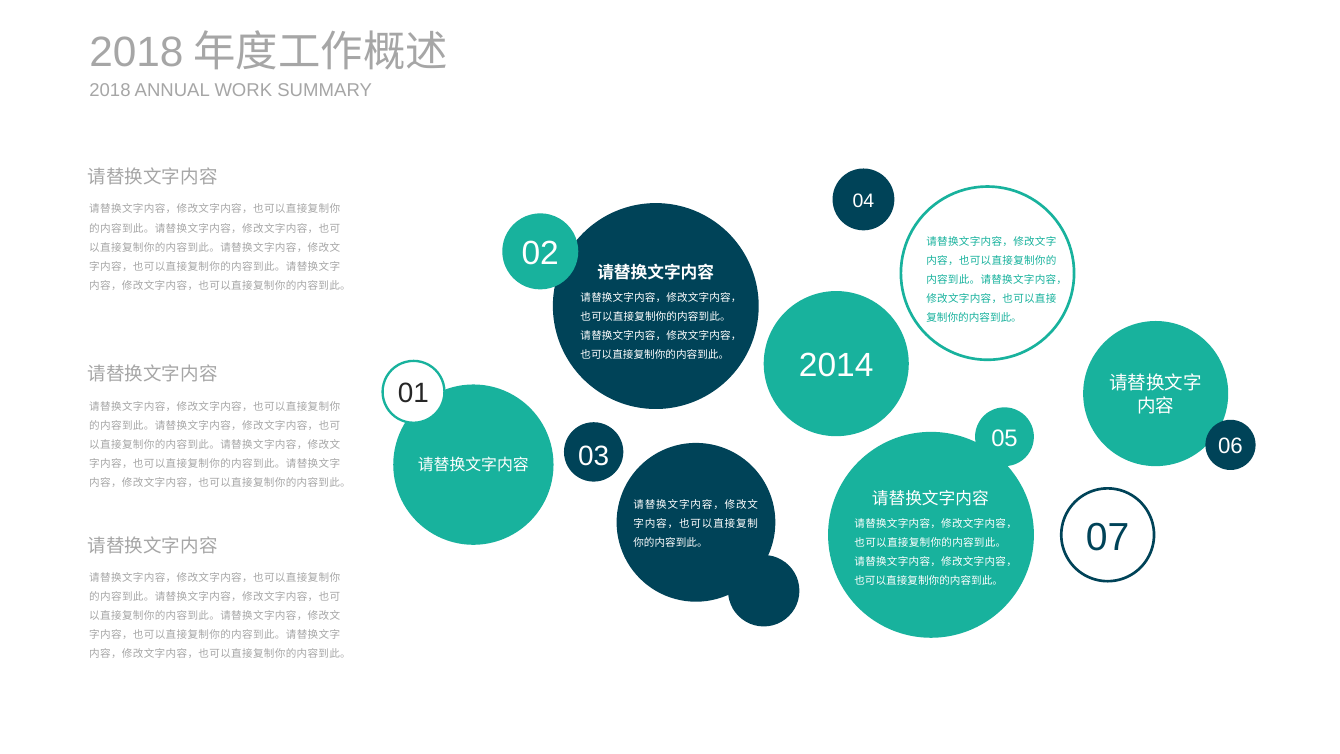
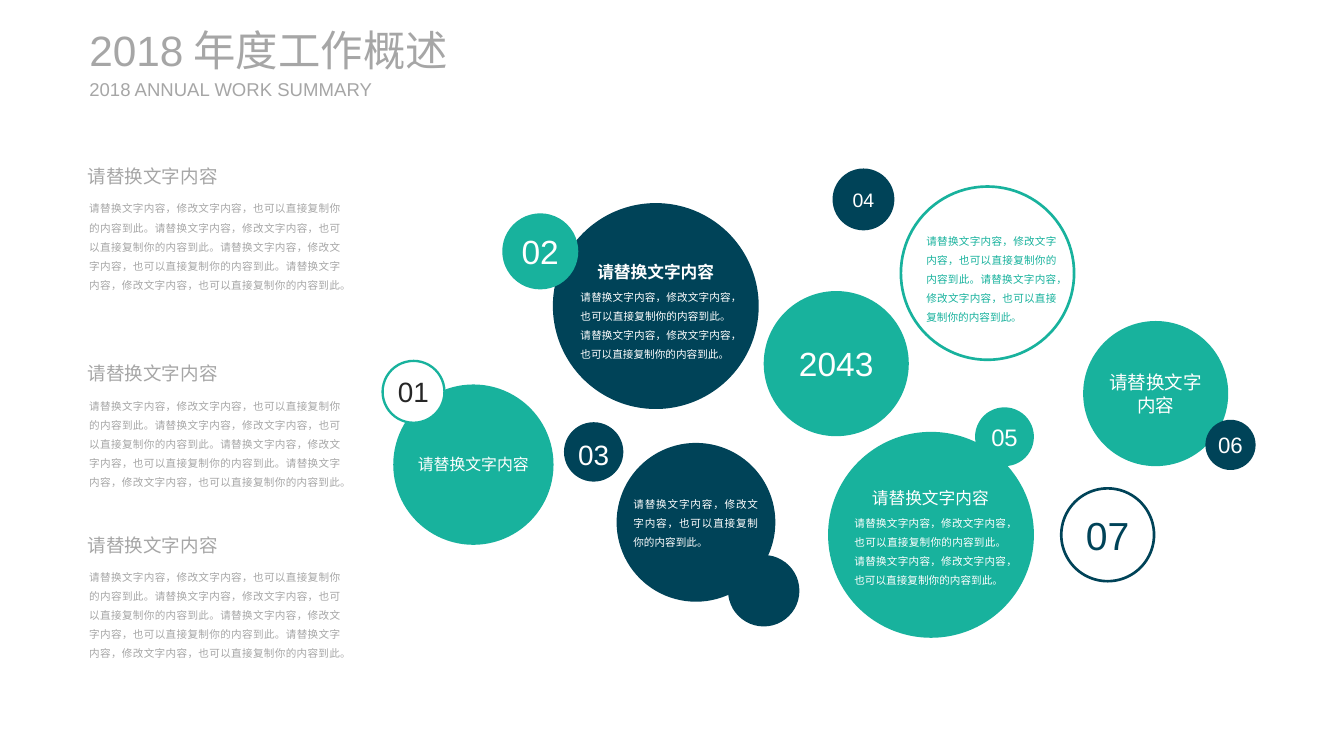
2014: 2014 -> 2043 (836, 366)
